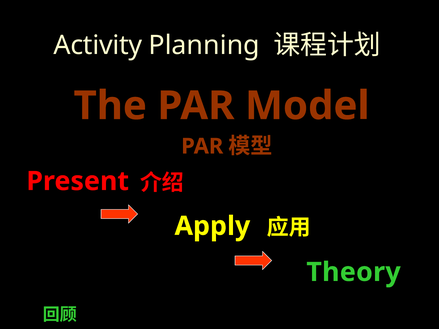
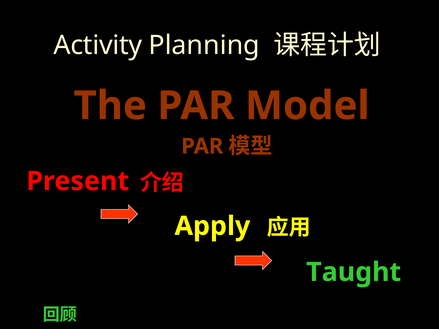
Theory: Theory -> Taught (354, 272)
